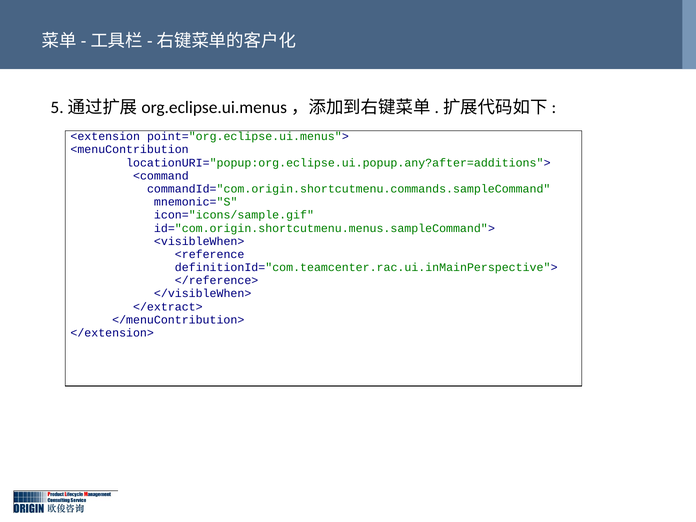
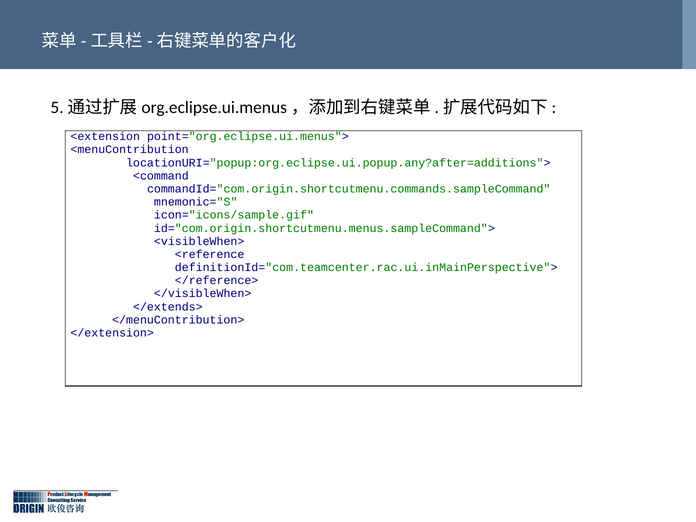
</extract>: </extract> -> </extends> (168, 307)
